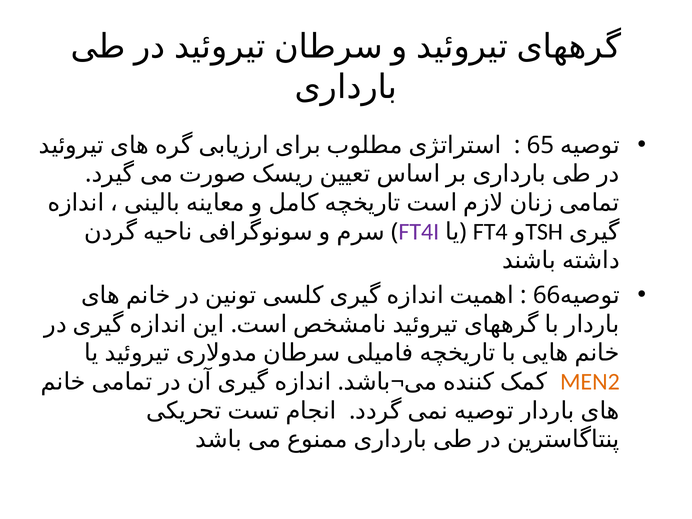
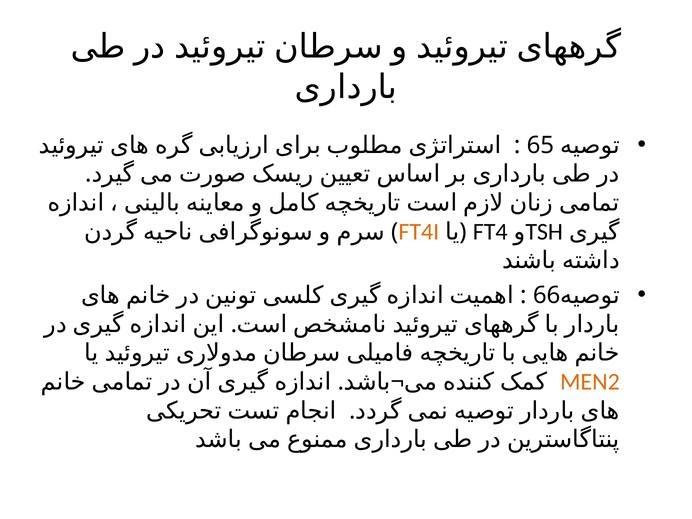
FT4I colour: purple -> orange (419, 232)
